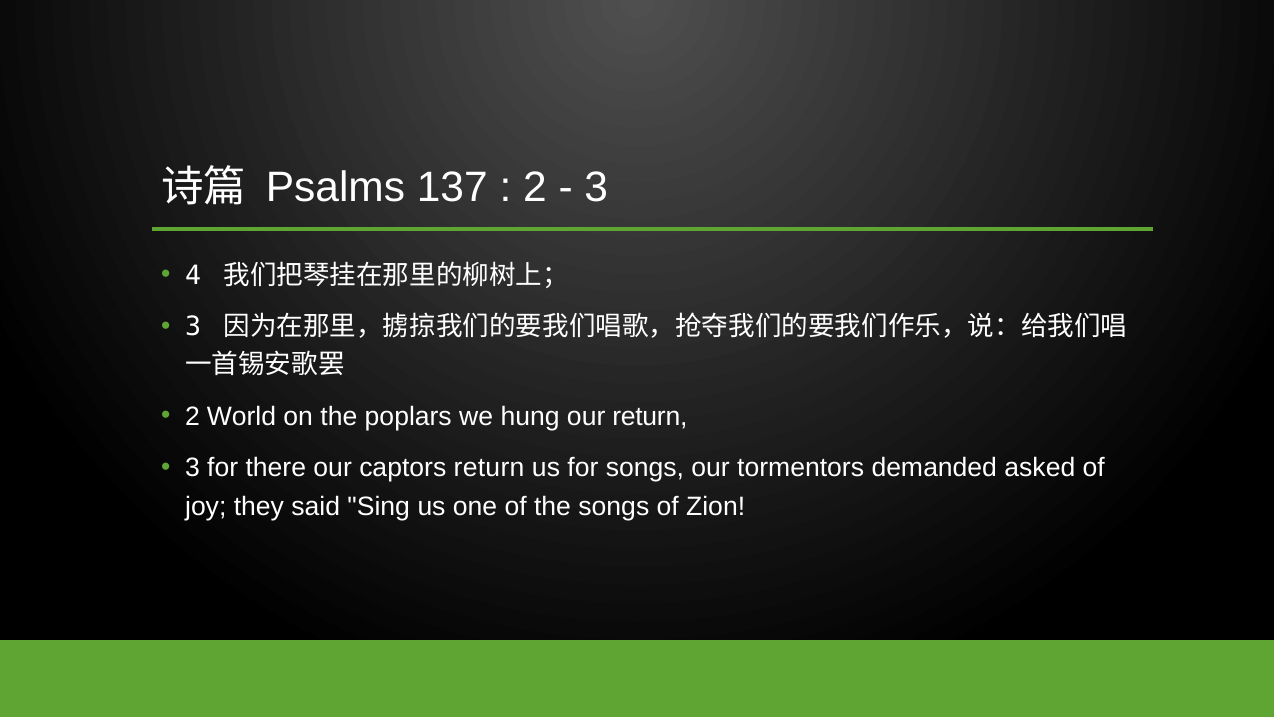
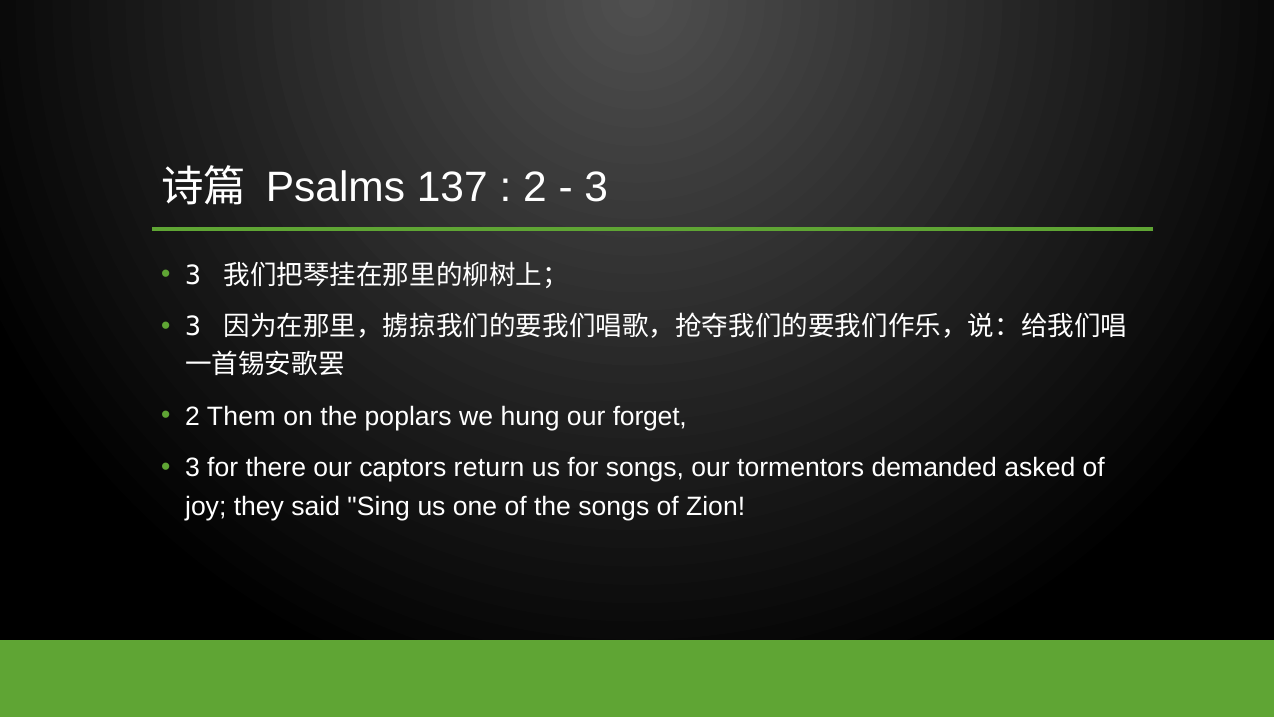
4: 4 -> 3 (193, 275)
World: World -> Them (241, 416)
our return: return -> forget (650, 416)
